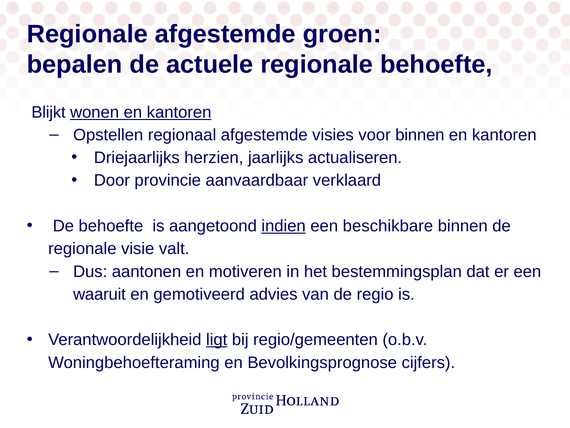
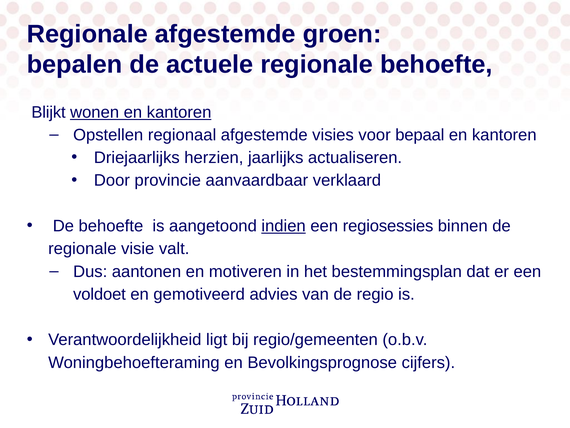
voor binnen: binnen -> bepaal (420, 135)
beschikbare: beschikbare -> regiosessies (388, 226)
waaruit: waaruit -> voldoet (99, 294)
ligt underline: present -> none (217, 339)
